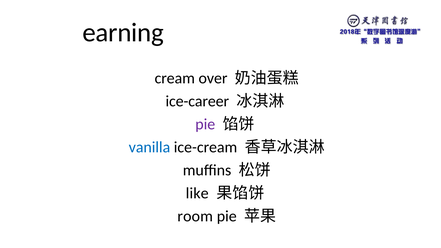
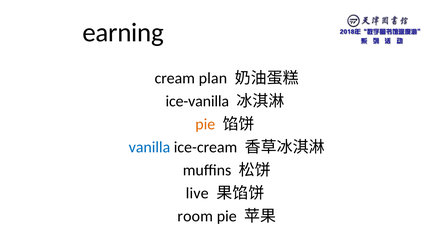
over: over -> plan (213, 78)
ice-career: ice-career -> ice-vanilla (197, 101)
pie colour: purple -> orange (205, 124)
like: like -> live (197, 193)
